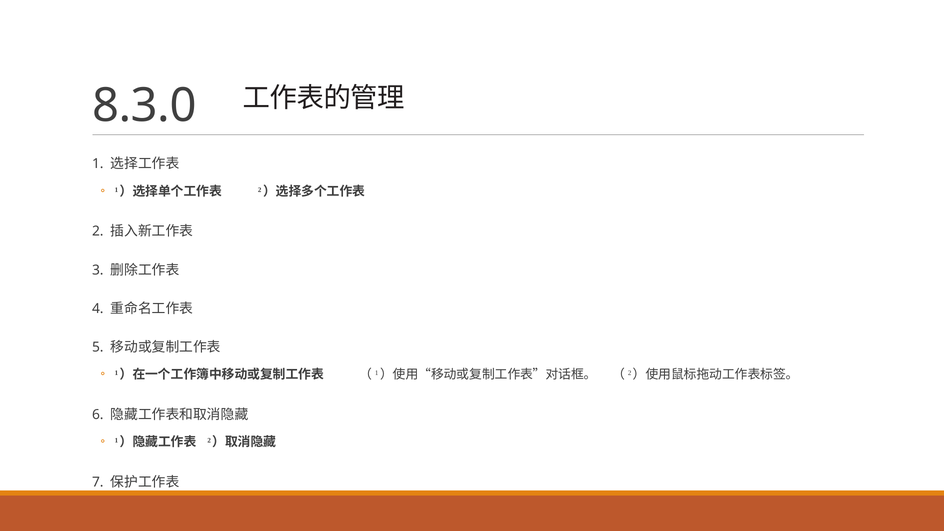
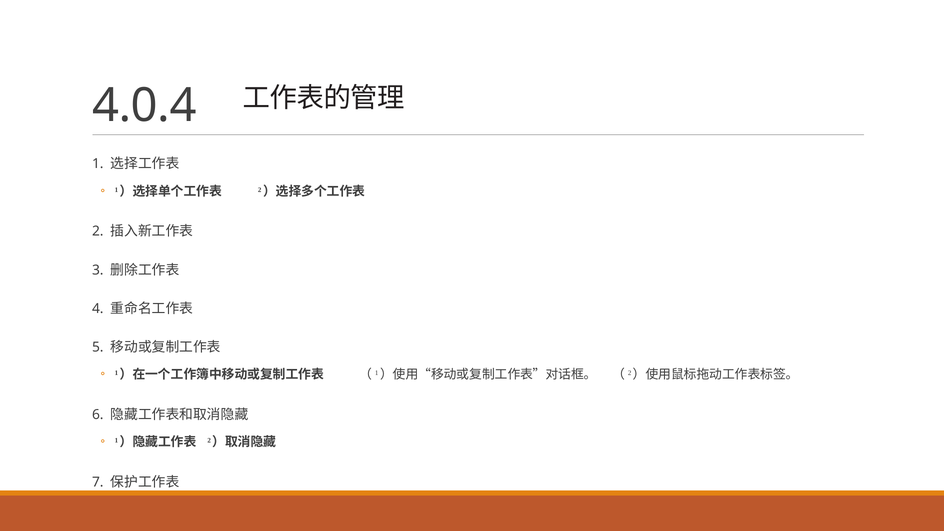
8.3.0: 8.3.0 -> 4.0.4 (144, 106)
